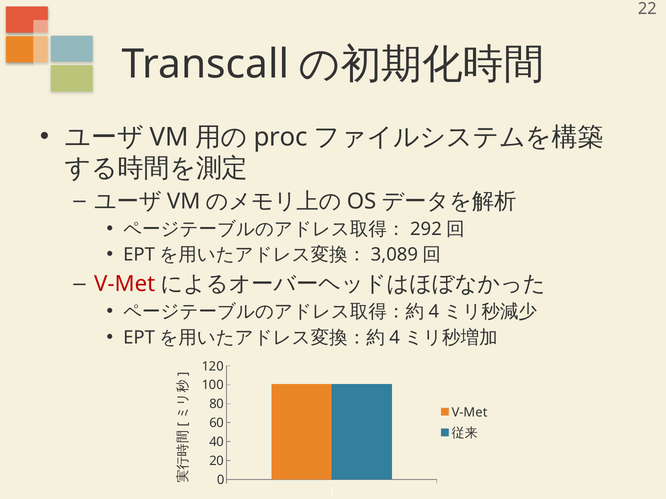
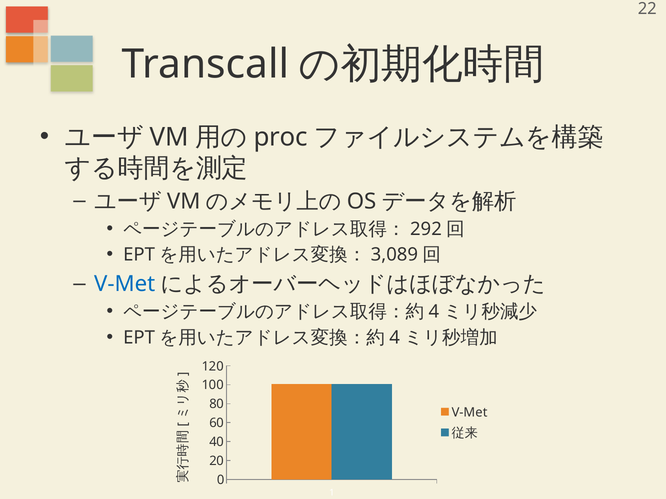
V-Met colour: red -> blue (125, 284)
